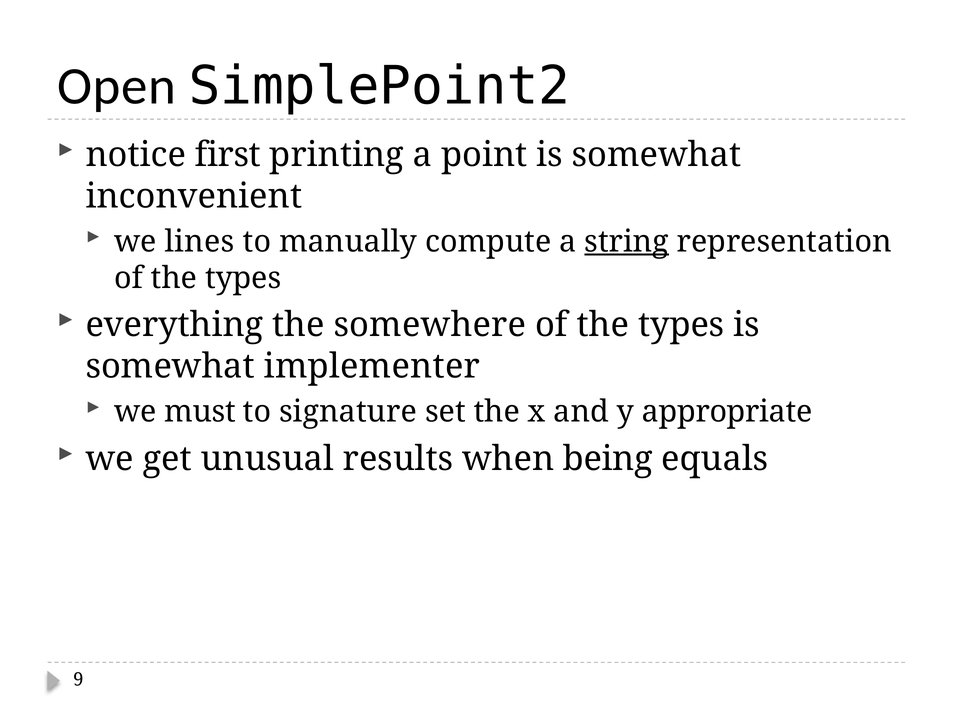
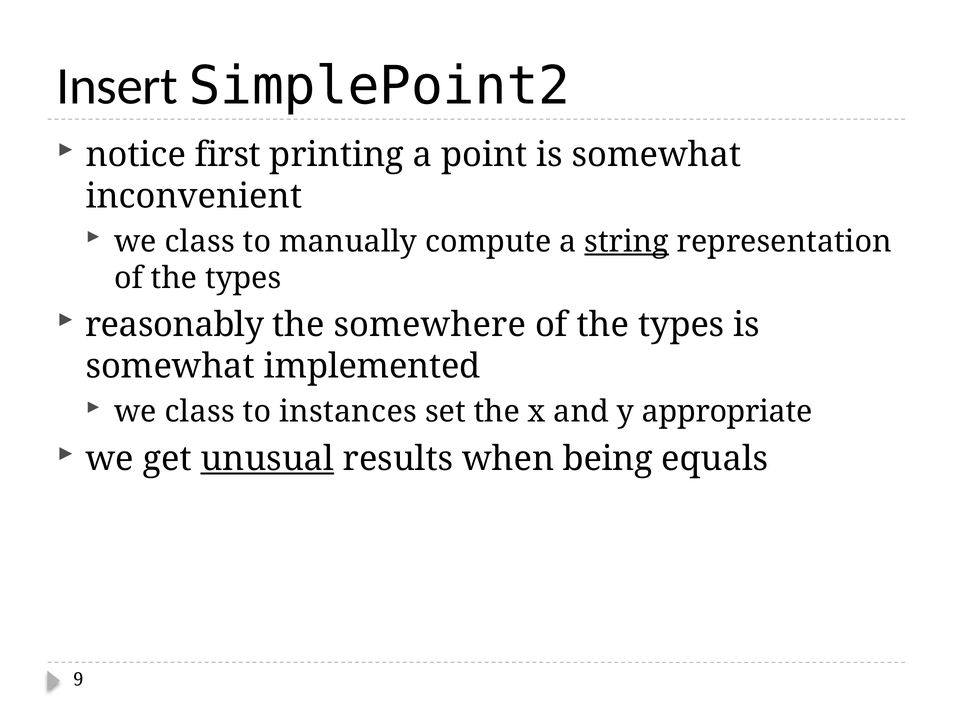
Open: Open -> Insert (117, 86)
lines: lines -> class (200, 241)
everything: everything -> reasonably (175, 325)
implementer: implementer -> implemented (372, 366)
must: must -> class (200, 411)
signature: signature -> instances (348, 411)
unusual underline: none -> present (267, 459)
